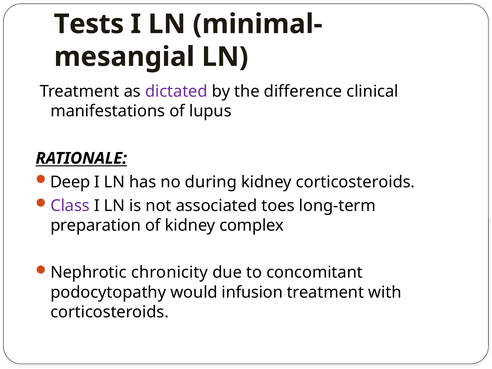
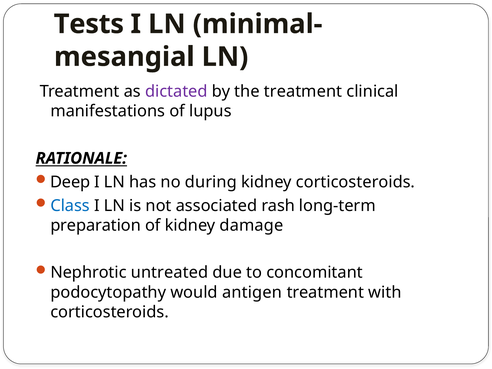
the difference: difference -> treatment (303, 91)
Class colour: purple -> blue (70, 206)
toes: toes -> rash (278, 206)
complex: complex -> damage (252, 225)
chronicity: chronicity -> untreated (170, 273)
infusion: infusion -> antigen (252, 292)
